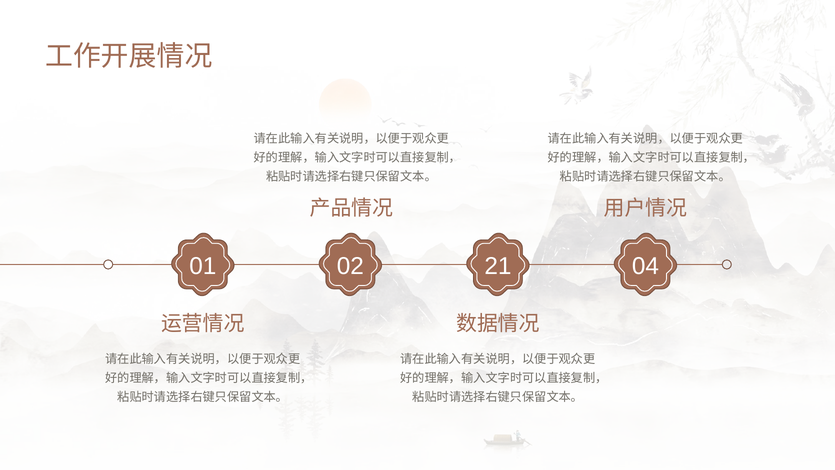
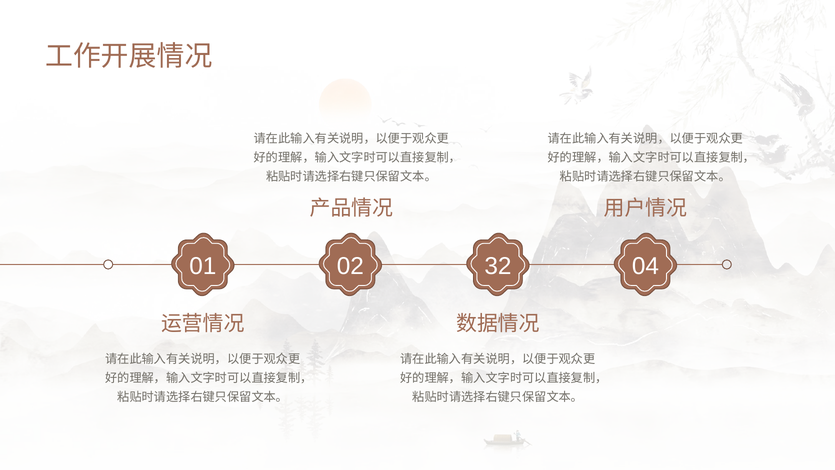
21: 21 -> 32 (498, 266)
